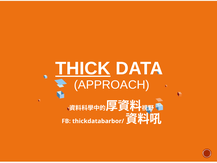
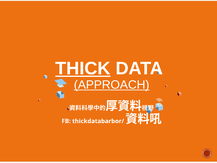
APPROACH underline: none -> present (112, 85)
